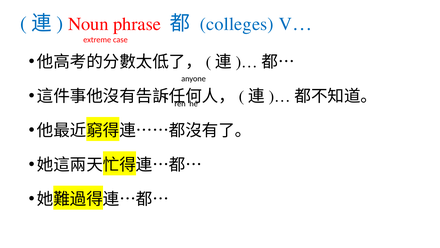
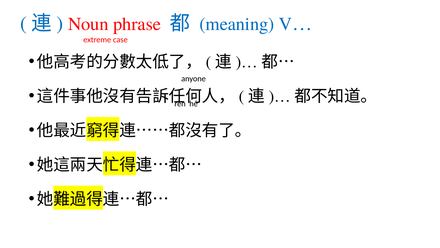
colleges: colleges -> meaning (237, 24)
